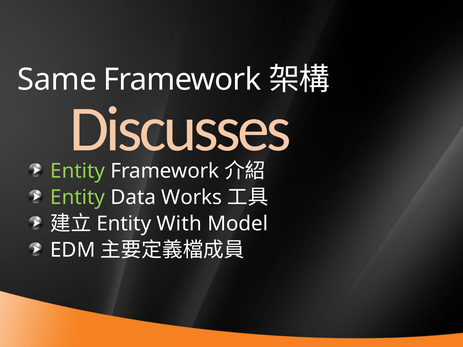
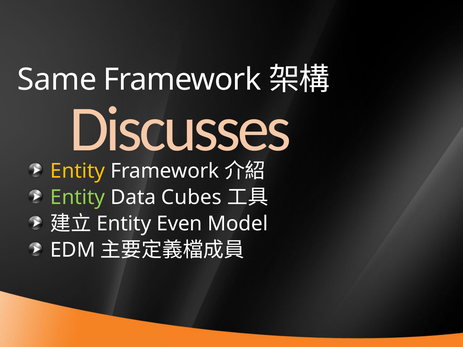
Entity colour: light green -> yellow (78, 171)
Works: Works -> Cubes (192, 198)
With: With -> Even (179, 224)
